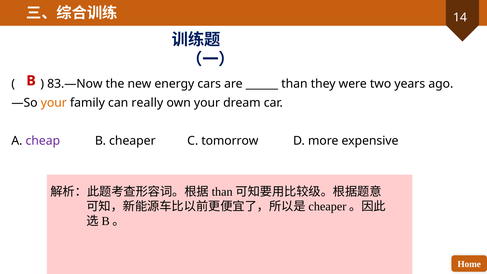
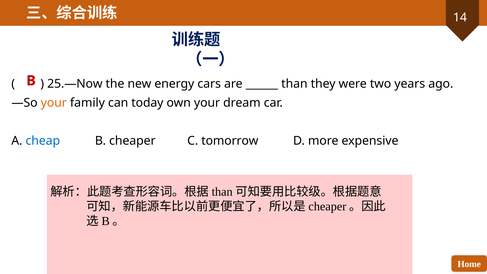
83.—Now: 83.—Now -> 25.—Now (75, 84)
really: really -> today (147, 103)
cheap colour: purple -> blue (43, 141)
